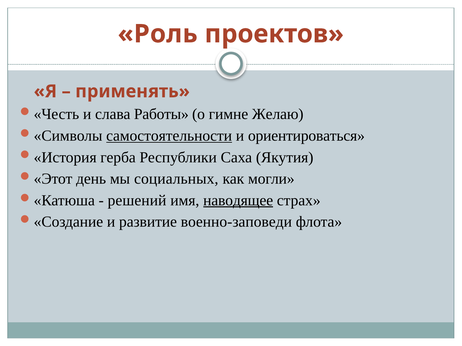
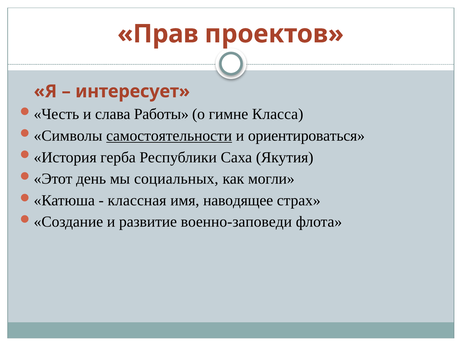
Роль: Роль -> Прав (158, 34)
применять: применять -> интересует (133, 91)
Желаю: Желаю -> Класса (278, 114)
решений: решений -> классная (137, 201)
наводящее underline: present -> none (238, 201)
